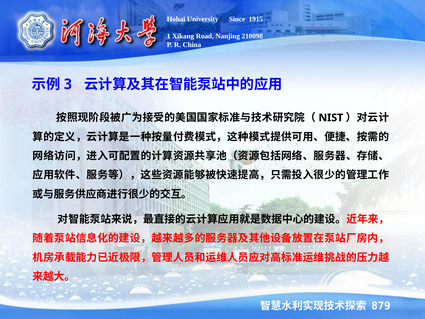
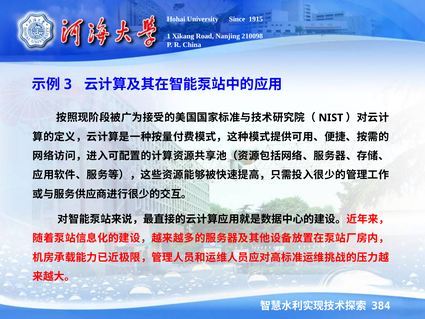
879: 879 -> 384 (381, 306)
